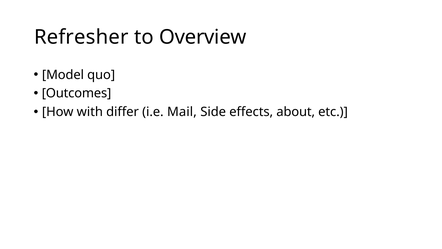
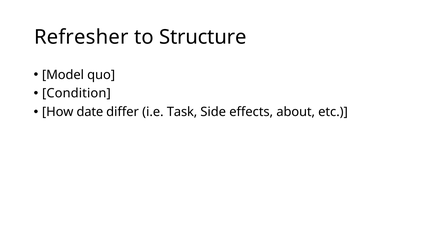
Overview: Overview -> Structure (203, 37)
Outcomes: Outcomes -> Condition (76, 93)
with: with -> date (90, 112)
Mail: Mail -> Task (182, 112)
